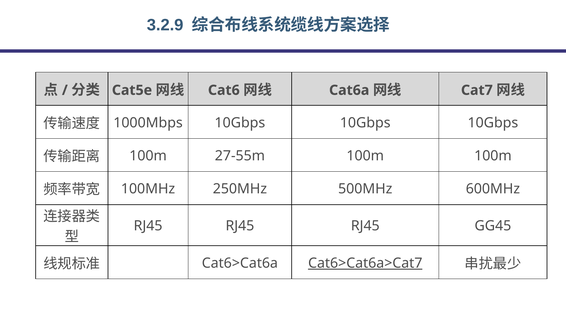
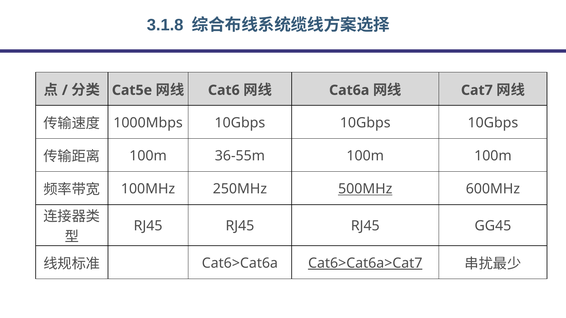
3.2.9: 3.2.9 -> 3.1.8 (165, 25)
27-55m: 27-55m -> 36-55m (240, 156)
500MHz underline: none -> present (365, 189)
